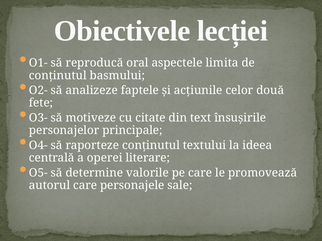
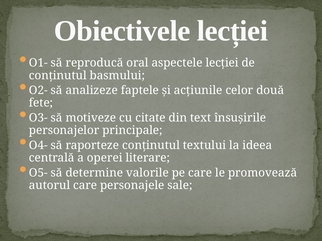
aspectele limita: limita -> lecției (222, 63)
